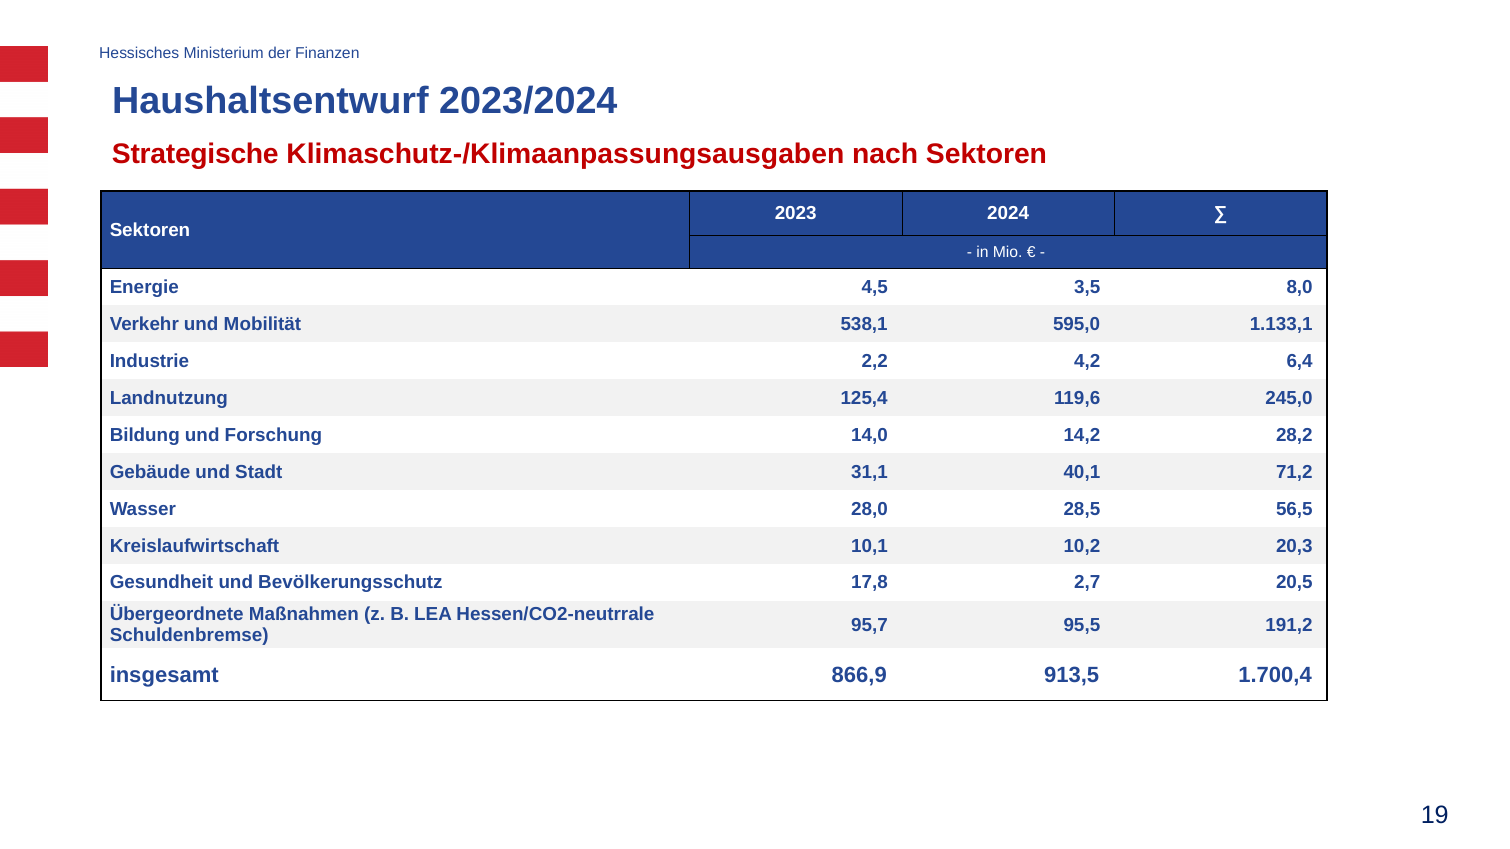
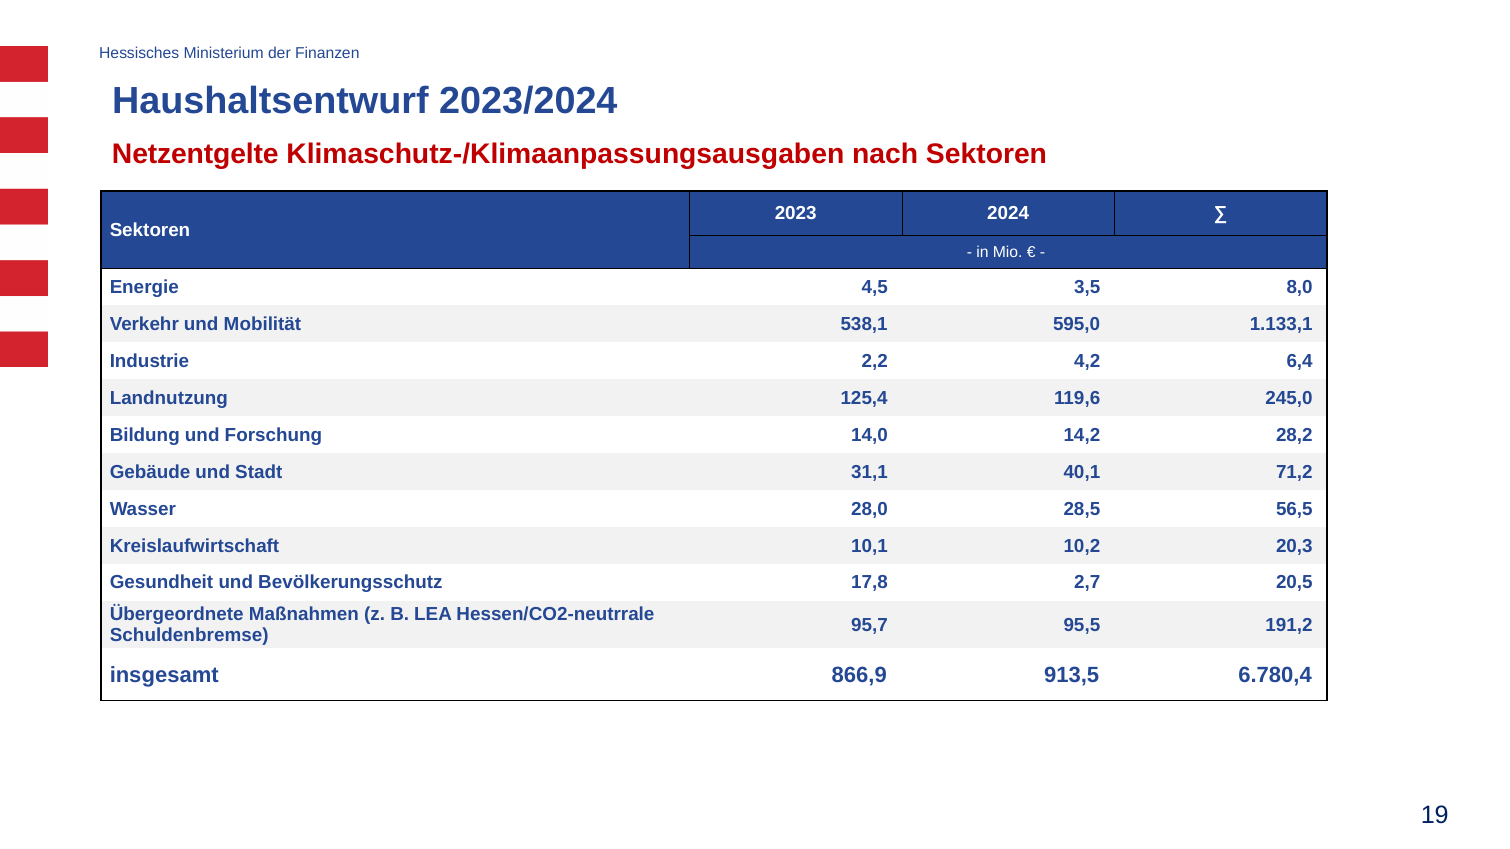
Strategische: Strategische -> Netzentgelte (195, 154)
1.700,4: 1.700,4 -> 6.780,4 (1275, 675)
